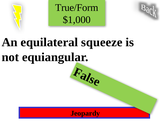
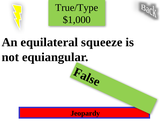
True/Form: True/Form -> True/Type (77, 8)
